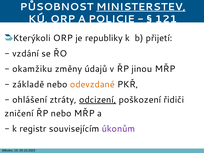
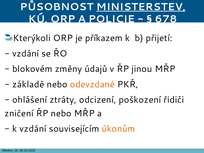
121: 121 -> 678 (166, 19)
republiky: republiky -> příkazem (104, 38)
okamžiku: okamžiku -> blokovém (32, 69)
odcizení underline: present -> none (98, 100)
k registr: registr -> vzdání (33, 129)
úkonům colour: purple -> orange (118, 129)
